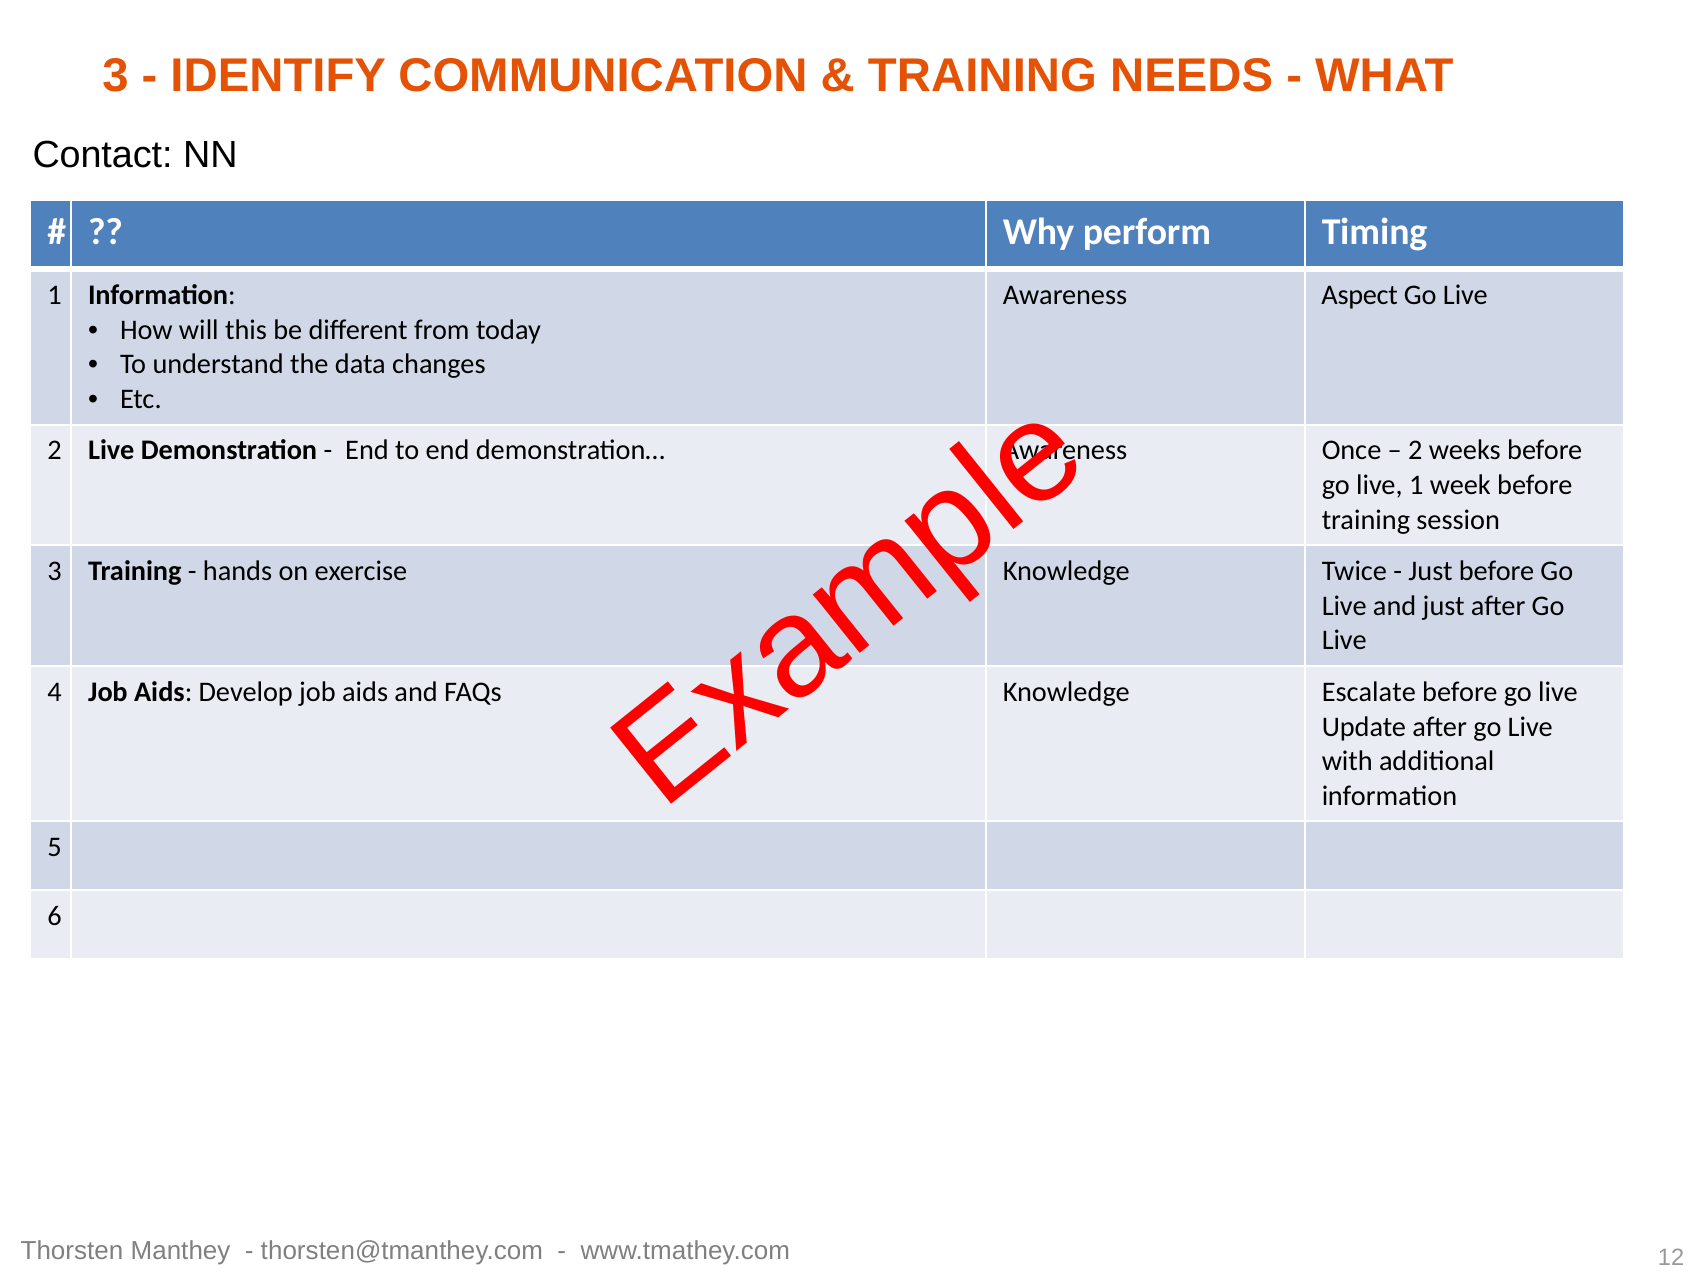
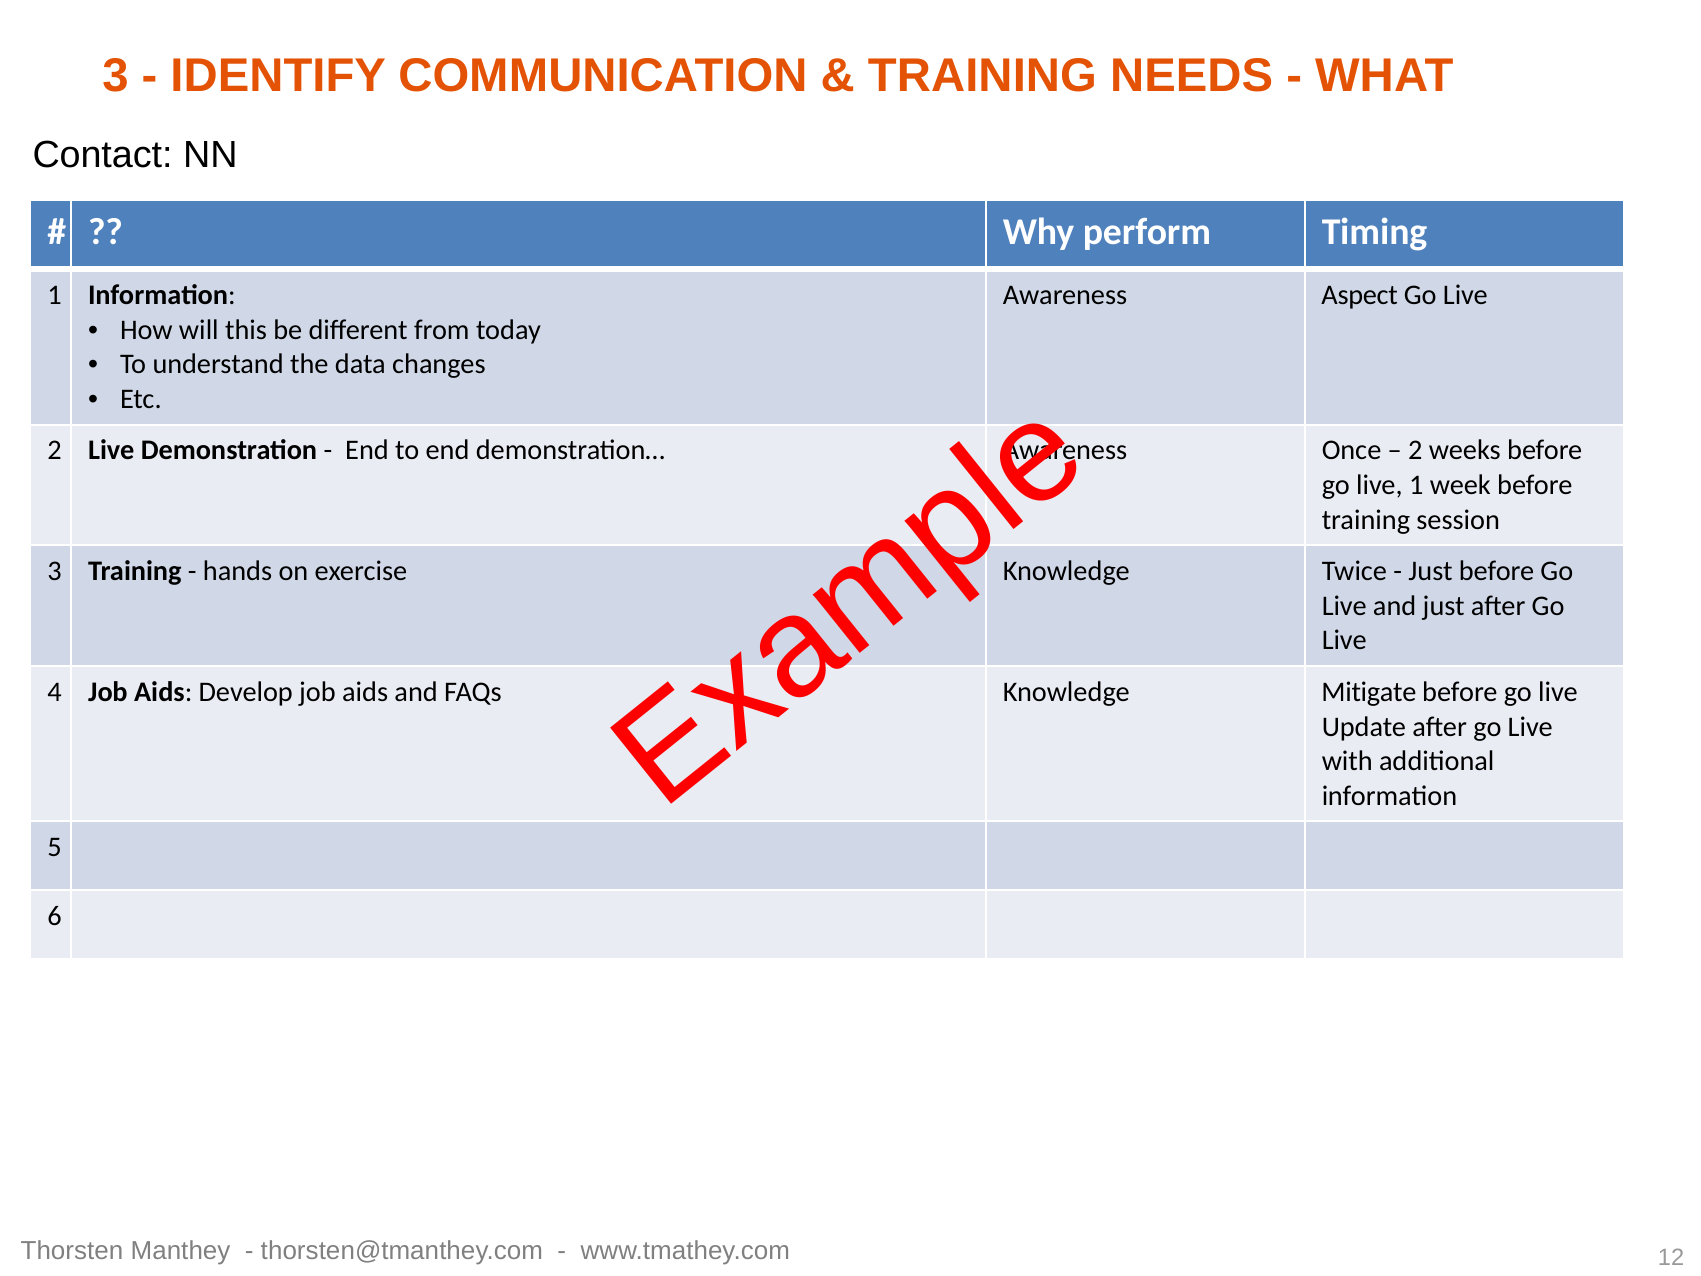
Escalate: Escalate -> Mitigate (1369, 692)
